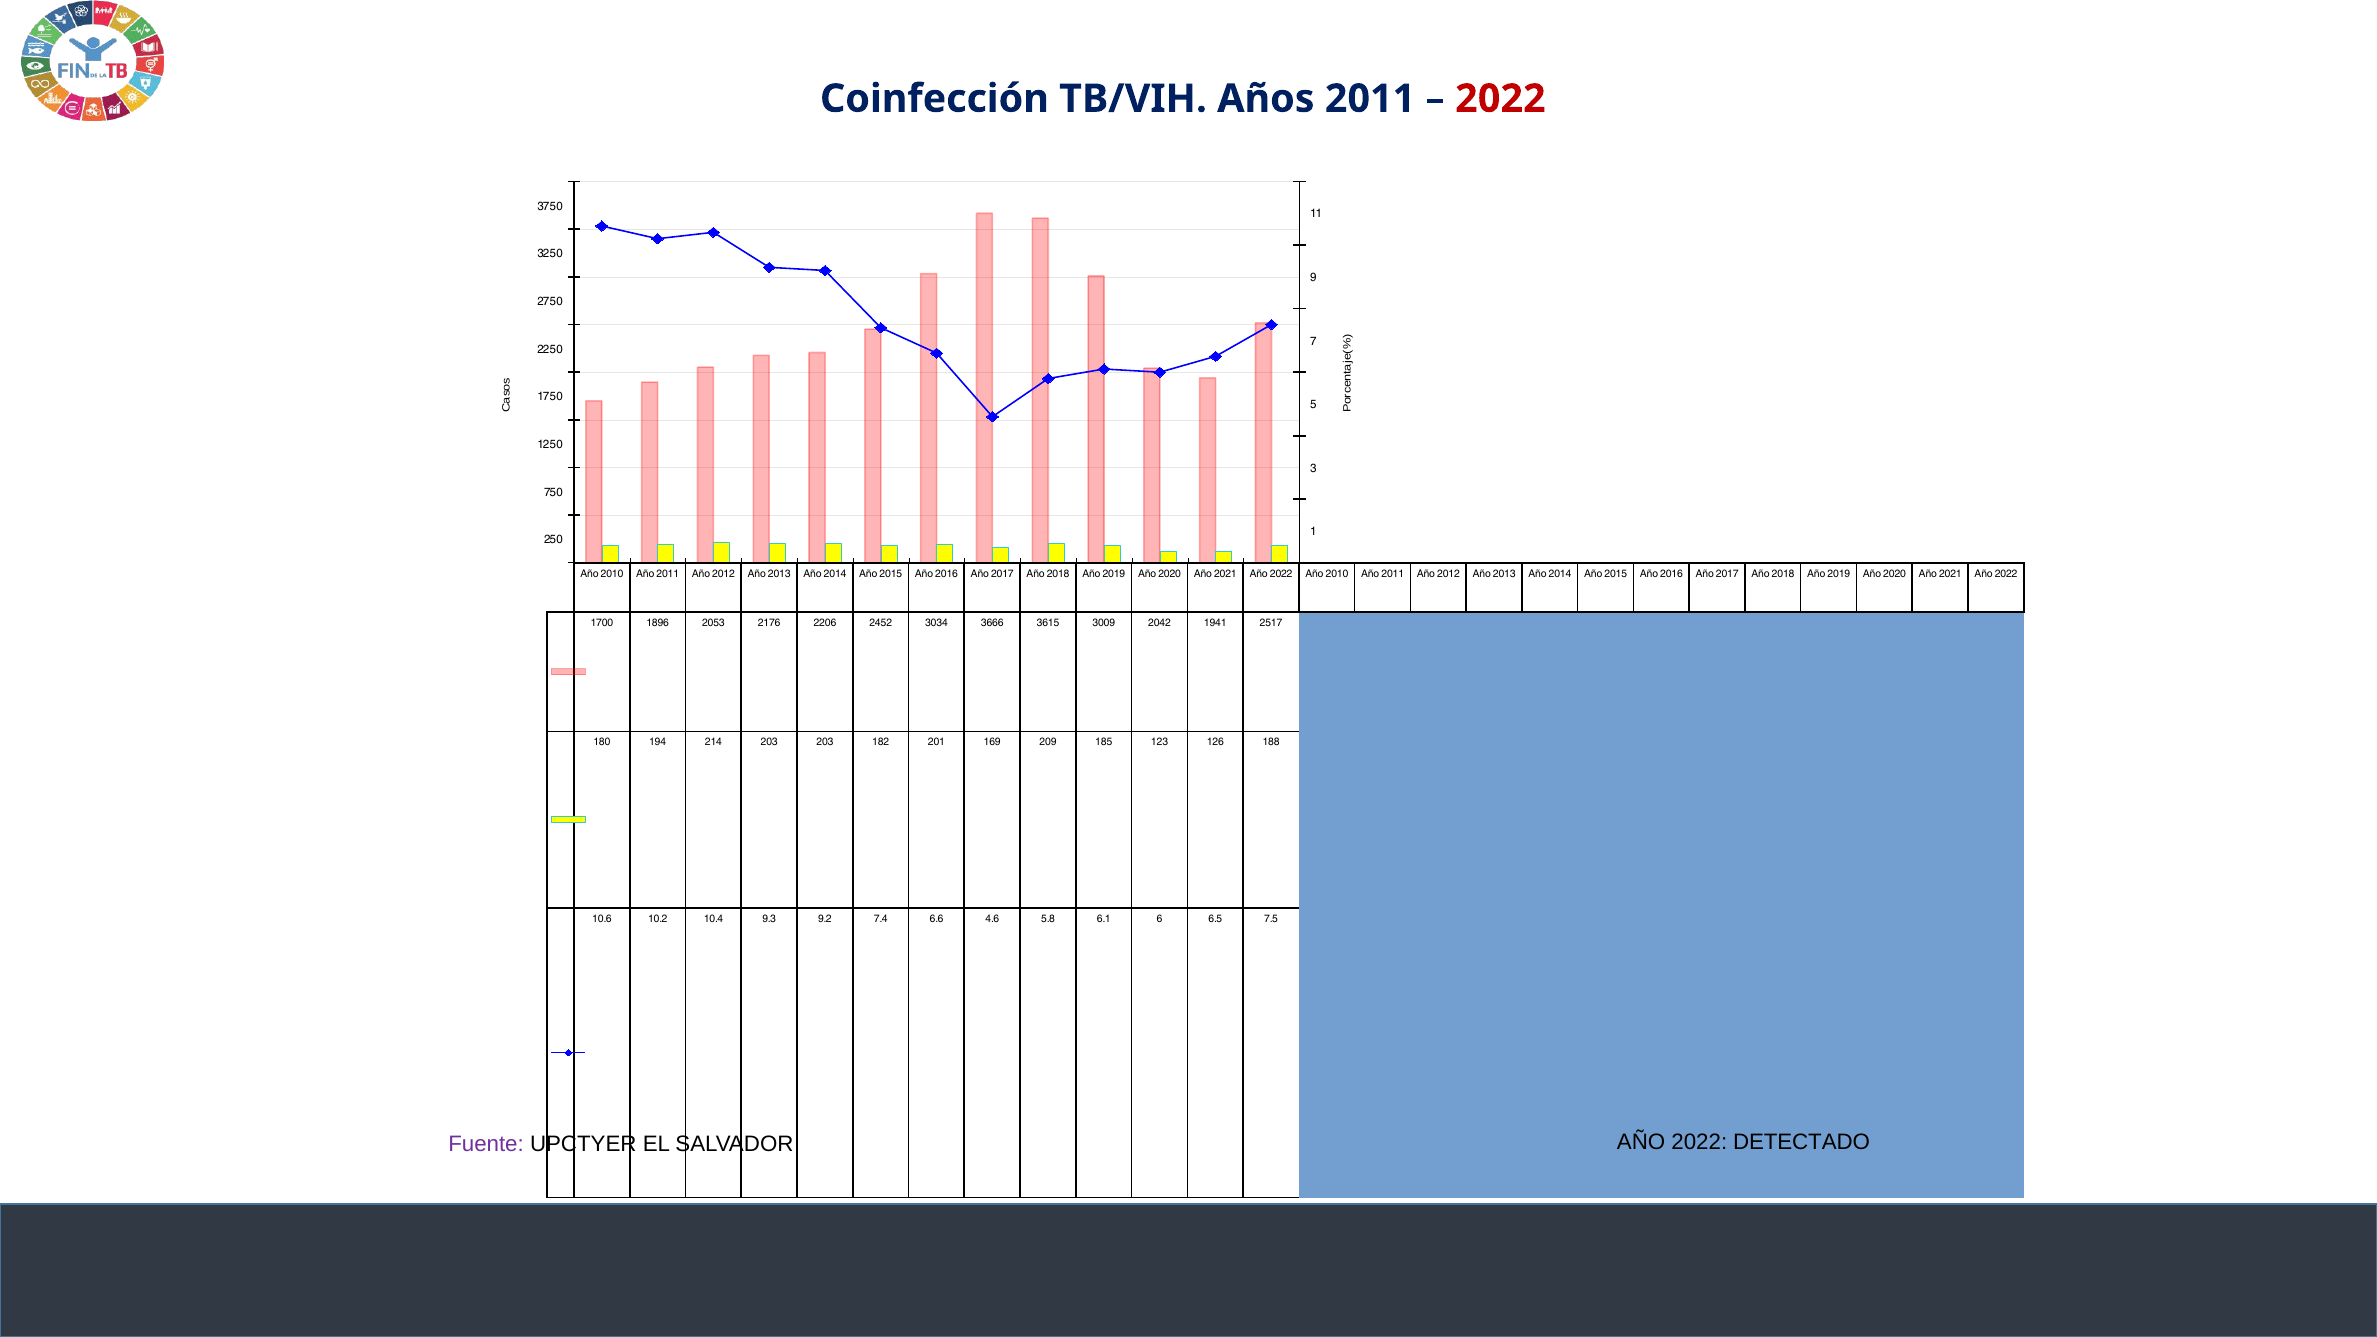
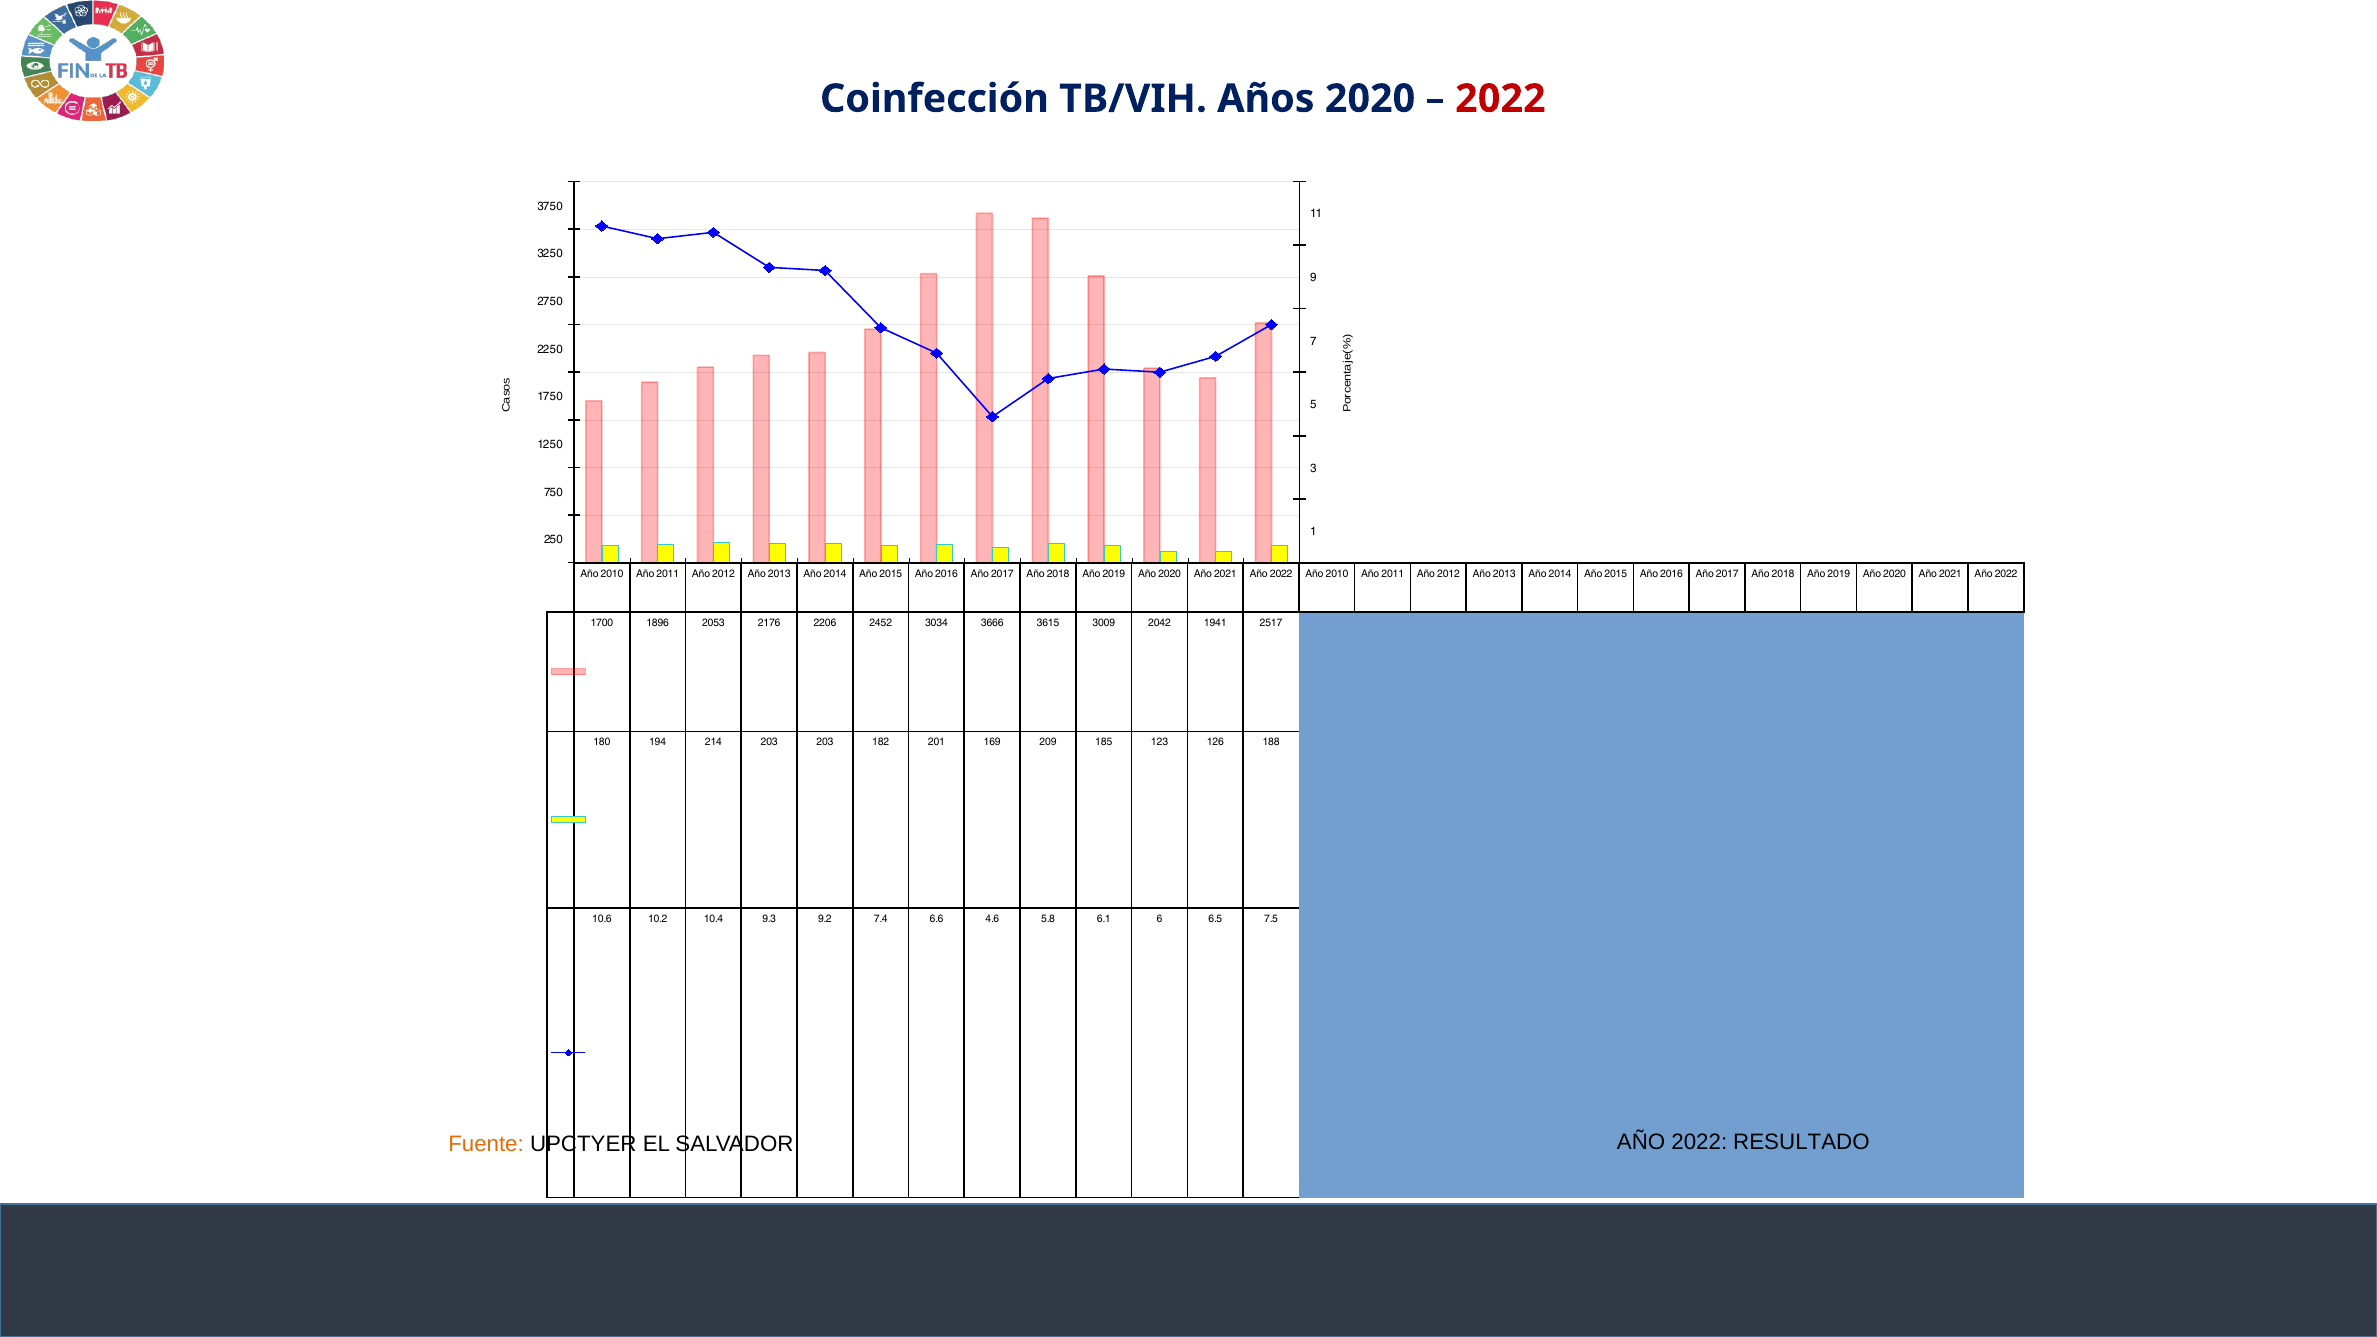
Años 2011: 2011 -> 2020 (1370, 99)
DETECTADO: DETECTADO -> RESULTADO (1801, 1142)
Fuente colour: purple -> orange (486, 1144)
